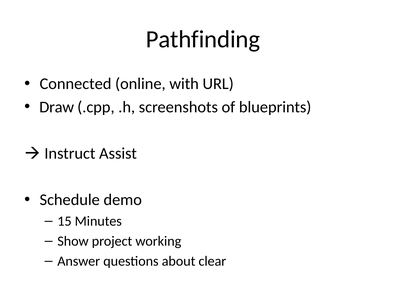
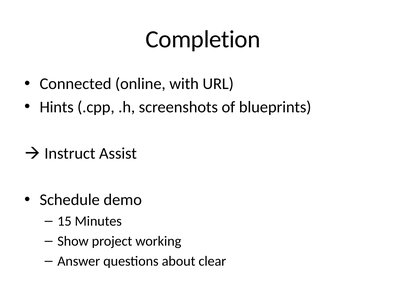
Pathfinding: Pathfinding -> Completion (203, 39)
Draw: Draw -> Hints (57, 107)
